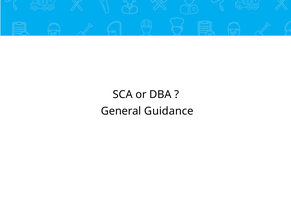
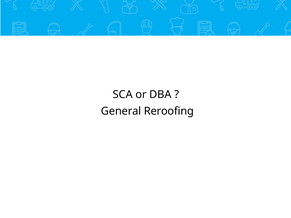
Guidance: Guidance -> Reroofing (169, 111)
